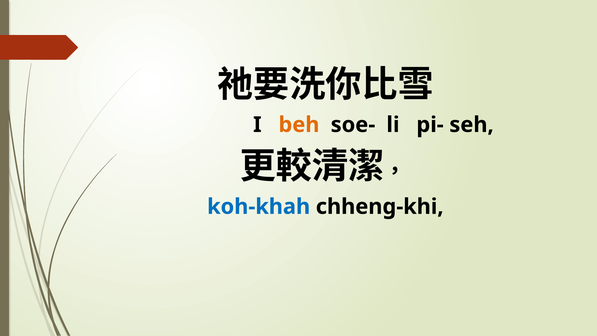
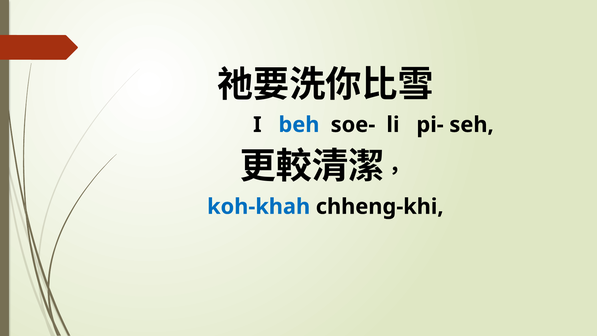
beh colour: orange -> blue (299, 125)
